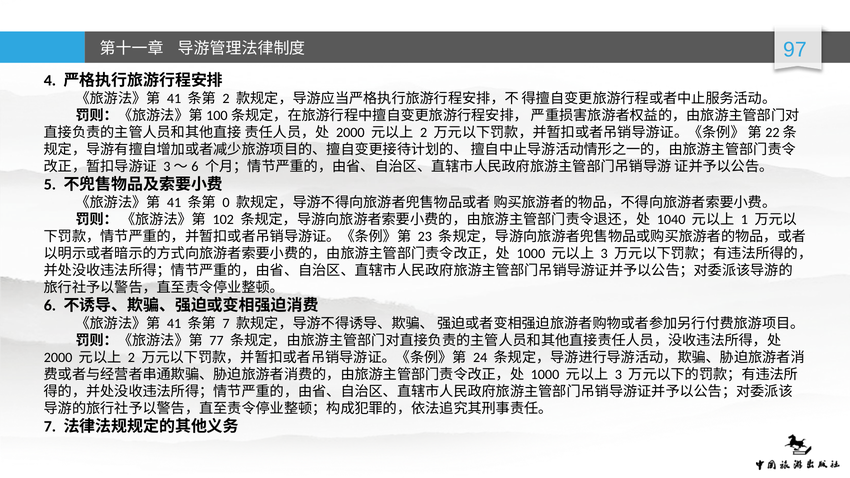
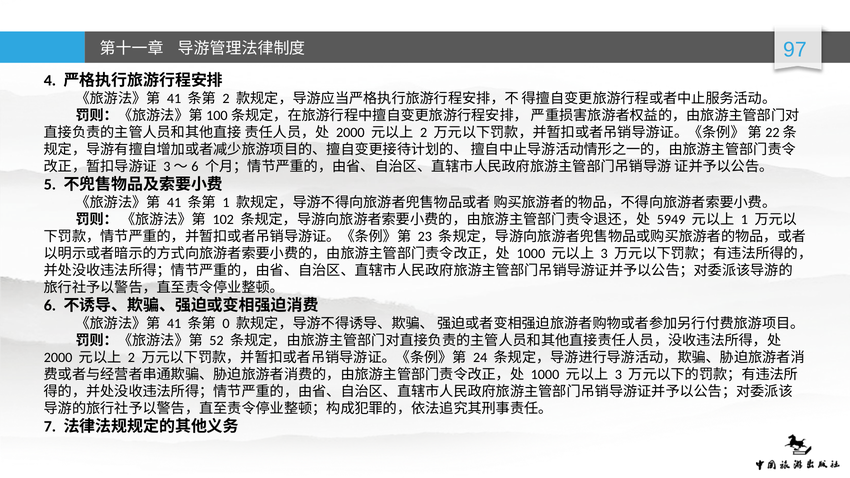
0: 0 -> 1 (226, 203)
1040: 1040 -> 5949 (671, 220)
7: 7 -> 0 (226, 324)
77: 77 -> 52 (216, 341)
